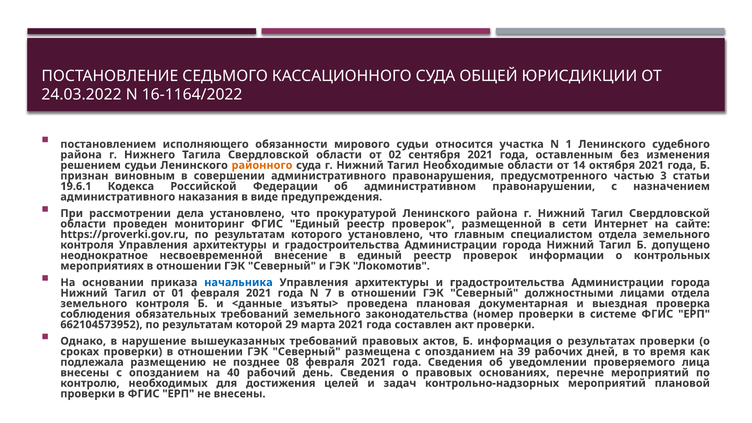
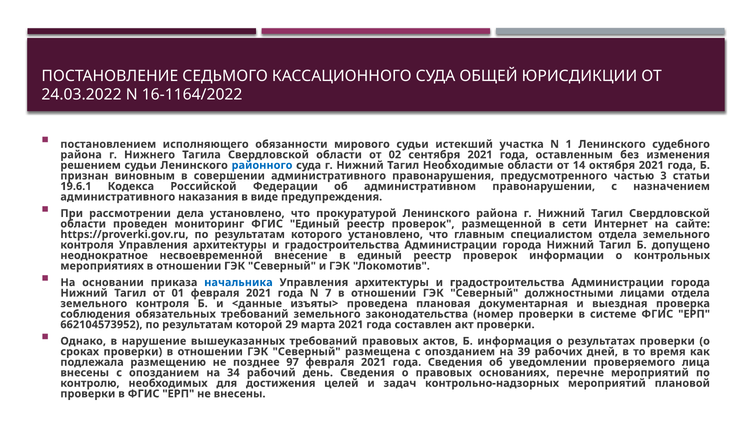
относится: относится -> истекший (464, 144)
районного colour: orange -> blue (262, 165)
08: 08 -> 97 (293, 362)
40: 40 -> 34 (233, 373)
